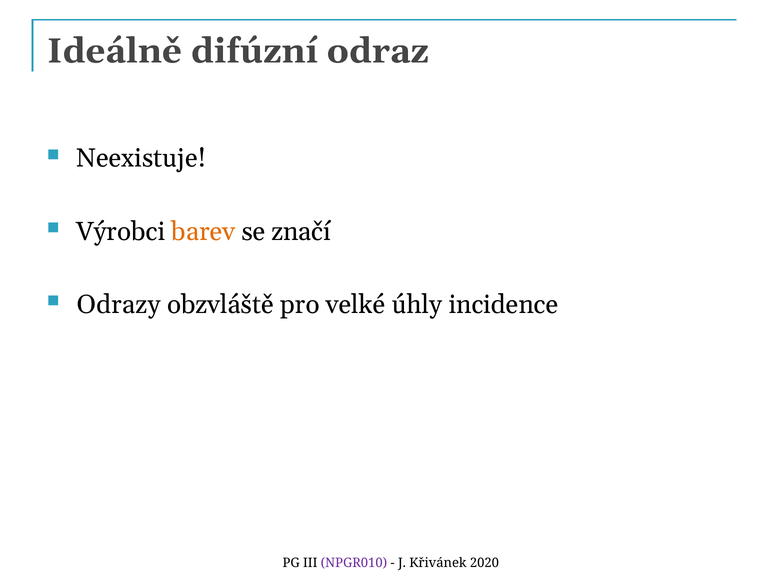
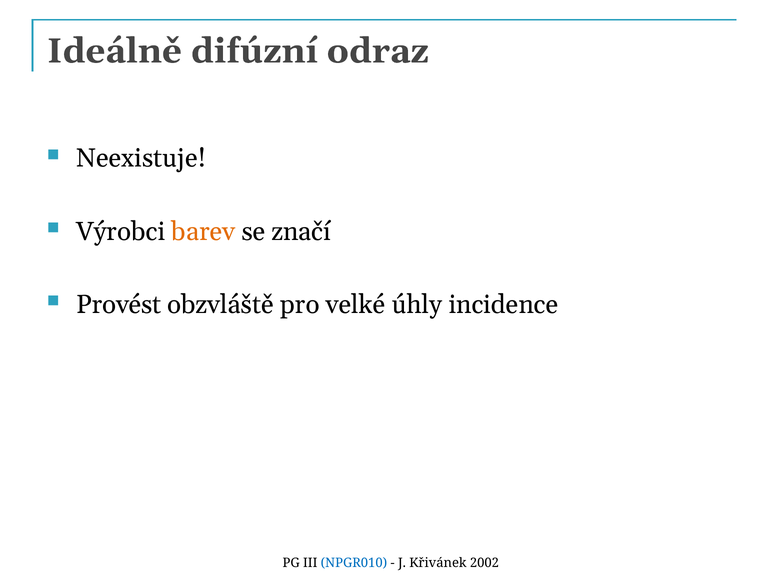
Odrazy: Odrazy -> Provést (119, 304)
NPGR010 colour: purple -> blue (354, 563)
2020: 2020 -> 2002 (485, 563)
